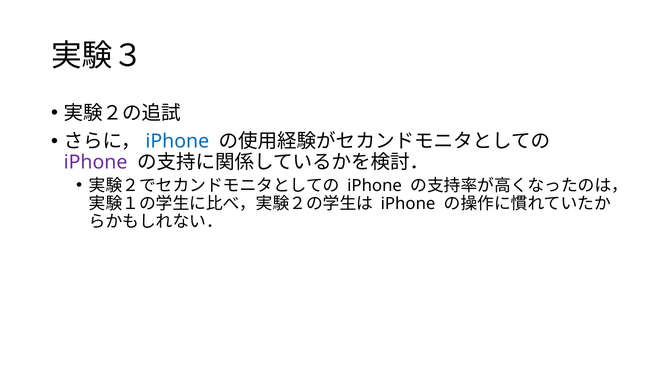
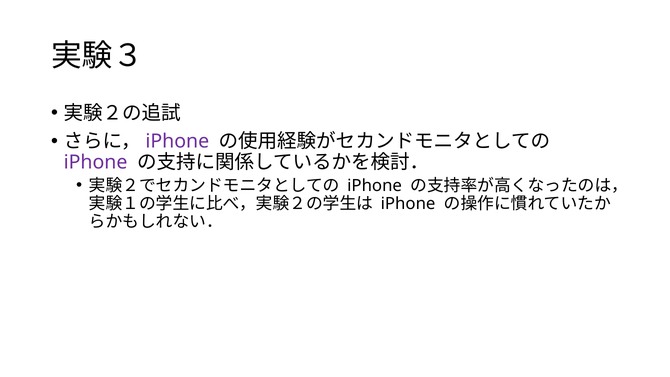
iPhone colour: blue -> purple (177, 141)
